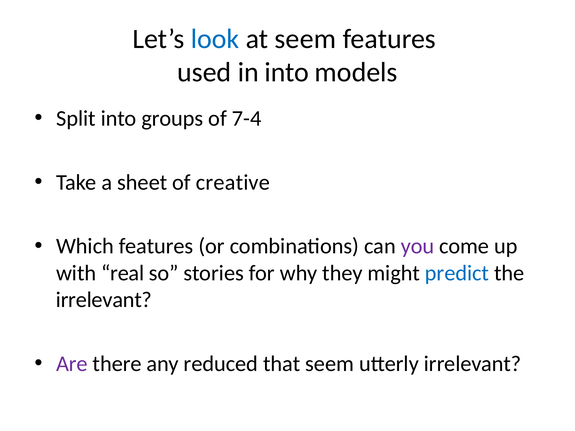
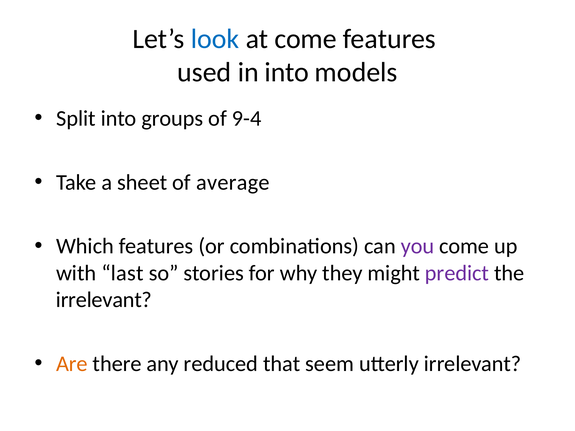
at seem: seem -> come (306, 39)
7-4: 7-4 -> 9-4 (247, 118)
creative: creative -> average (233, 182)
real: real -> last (122, 273)
predict colour: blue -> purple (457, 273)
Are colour: purple -> orange (72, 364)
